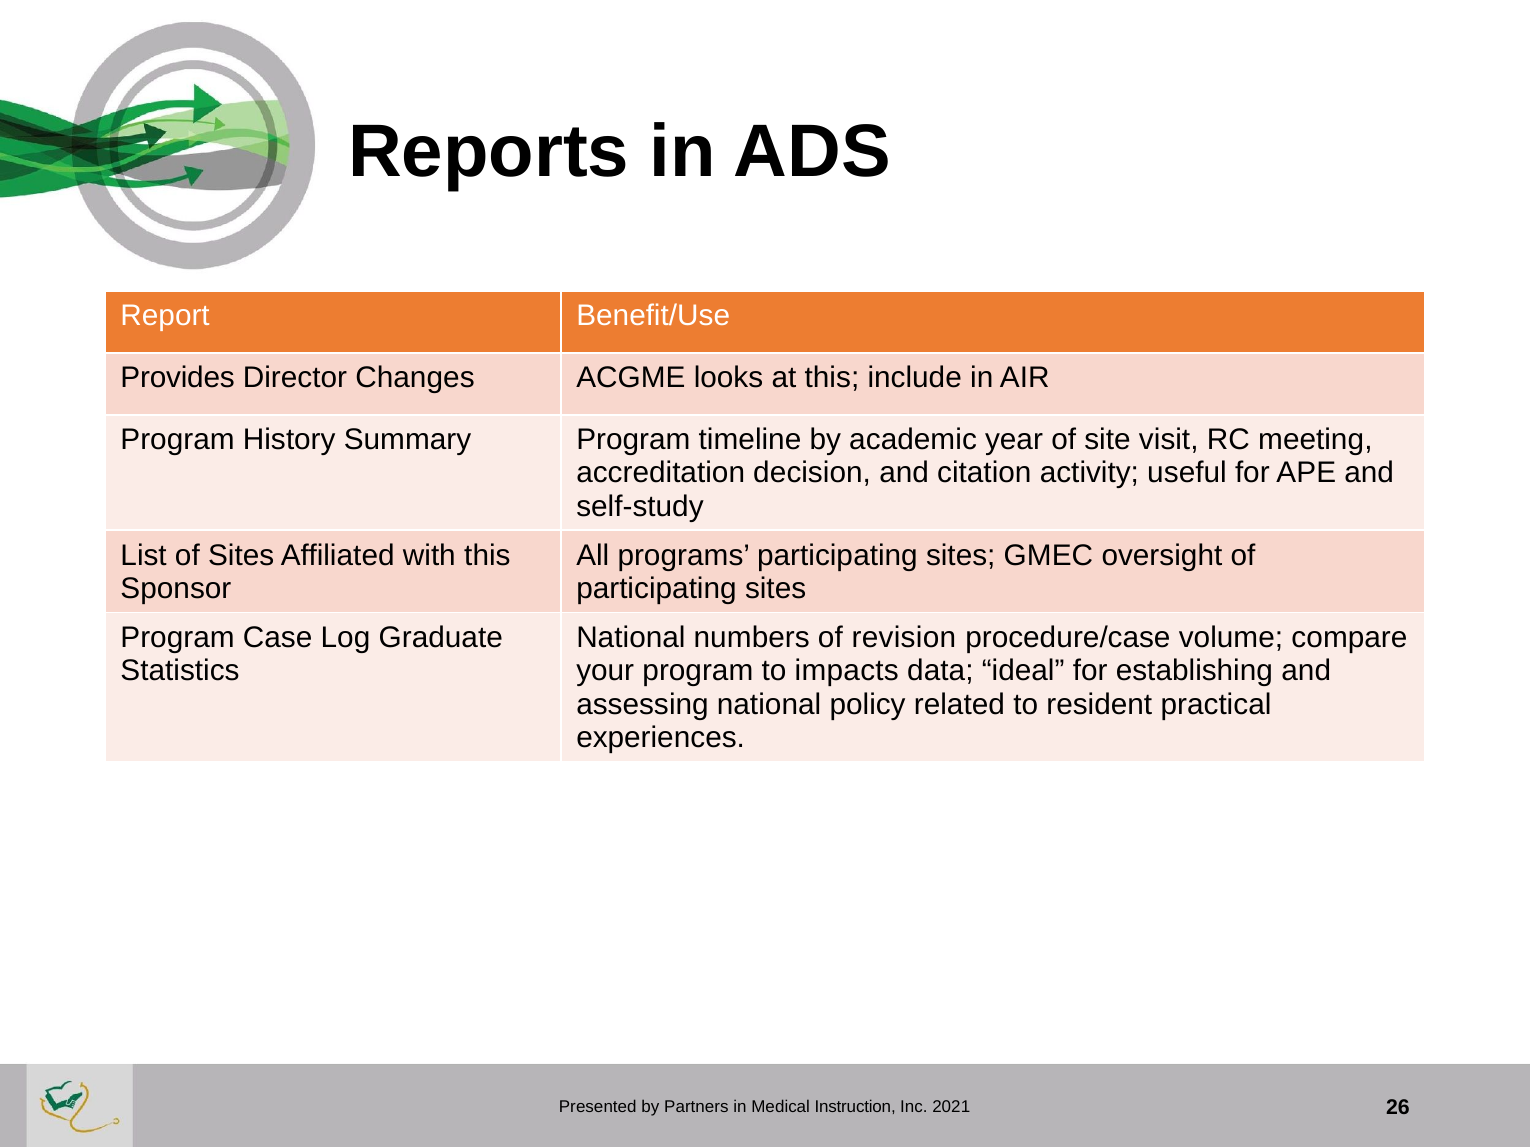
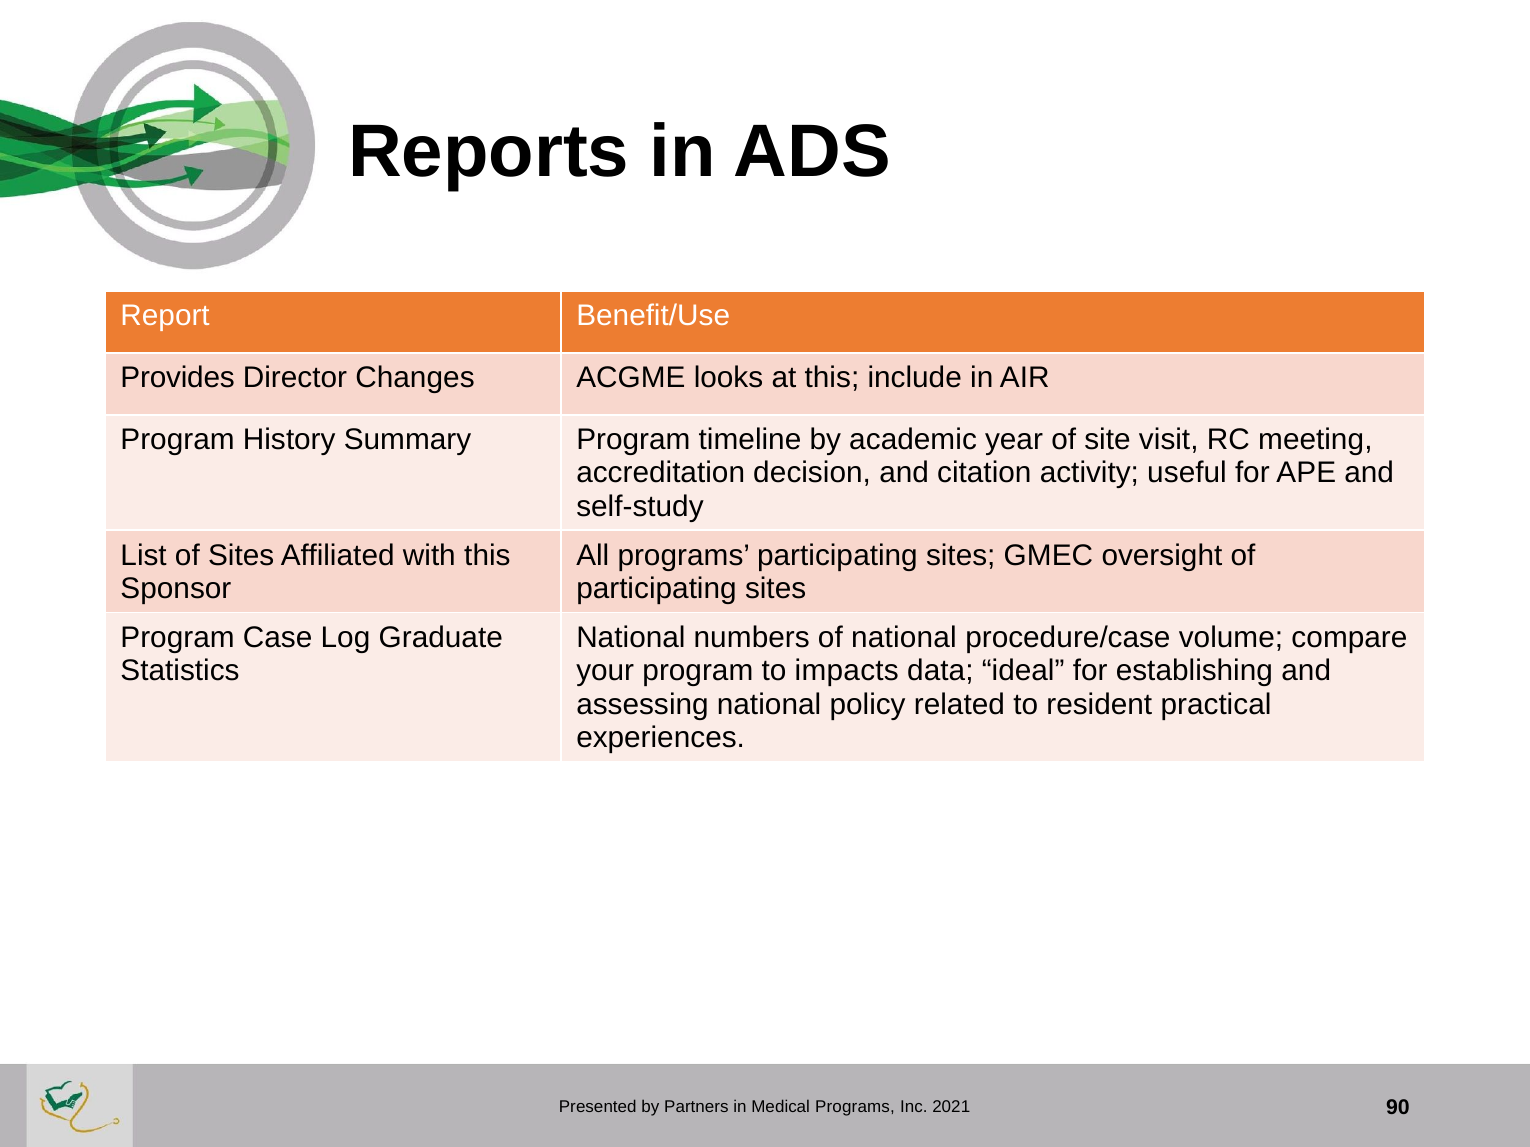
of revision: revision -> national (904, 638)
Medical Instruction: Instruction -> Programs (855, 1107)
26: 26 -> 90 (1398, 1108)
